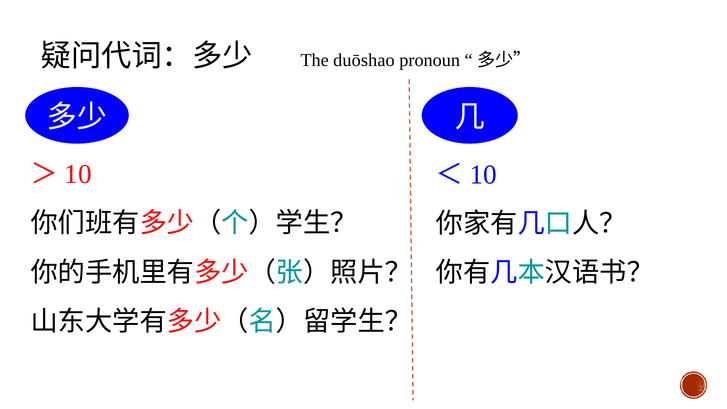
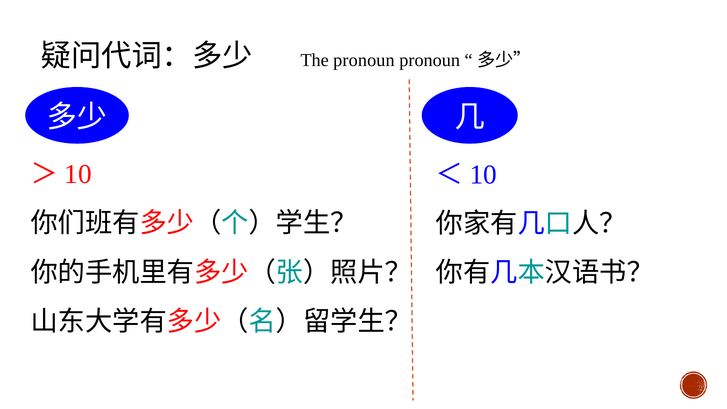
The duōshao: duōshao -> pronoun (364, 60)
